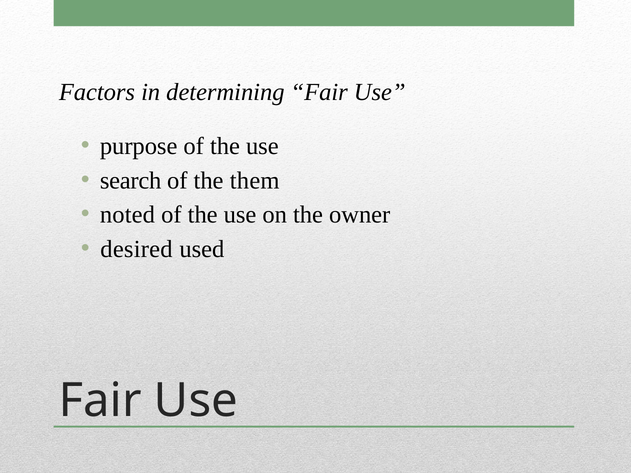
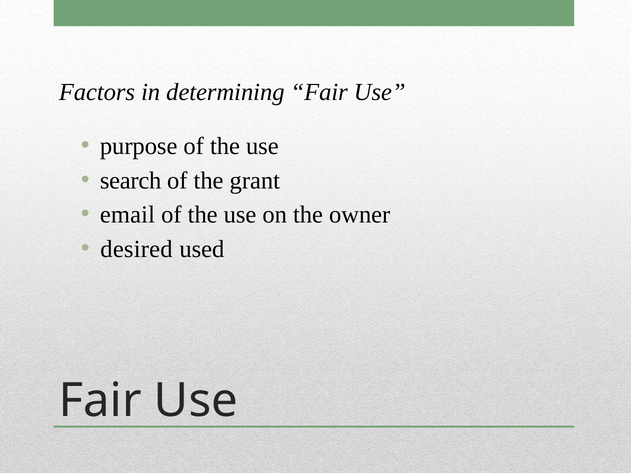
them: them -> grant (255, 181)
noted: noted -> email (127, 215)
